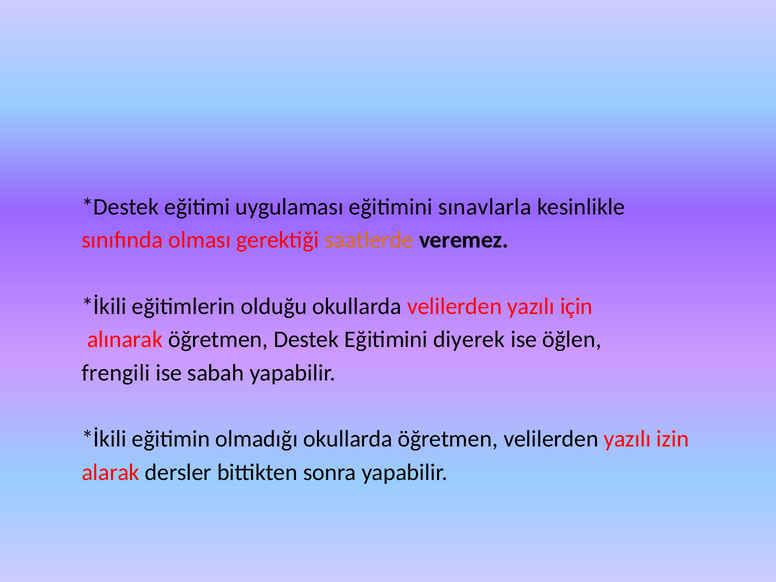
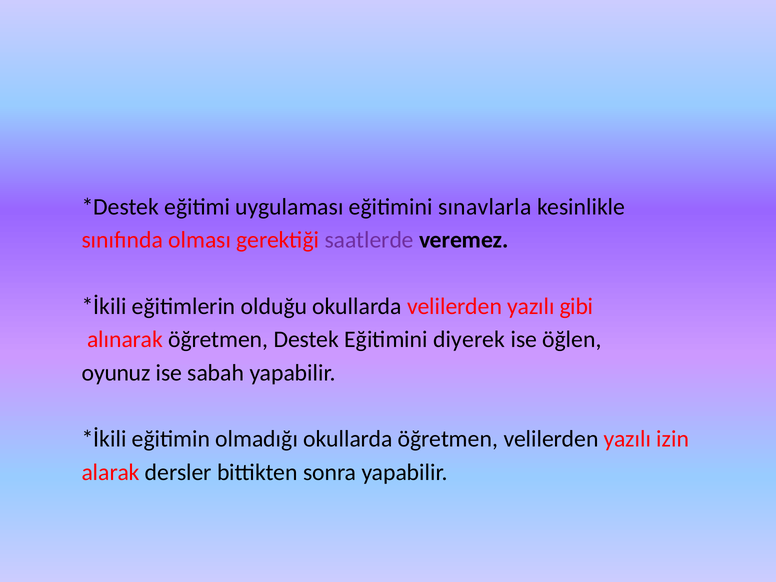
saatlerde colour: orange -> purple (369, 240)
için: için -> gibi (576, 306)
frengili: frengili -> oyunuz (116, 373)
